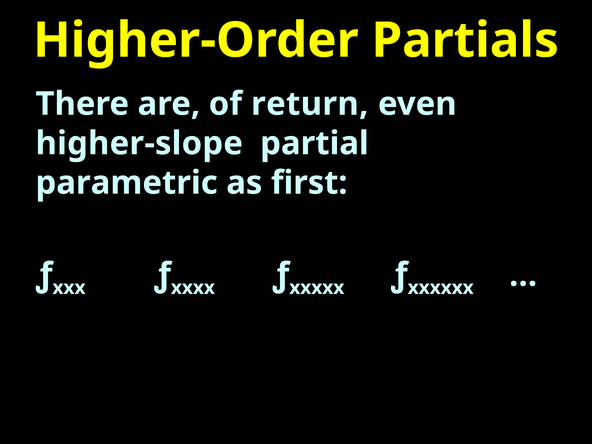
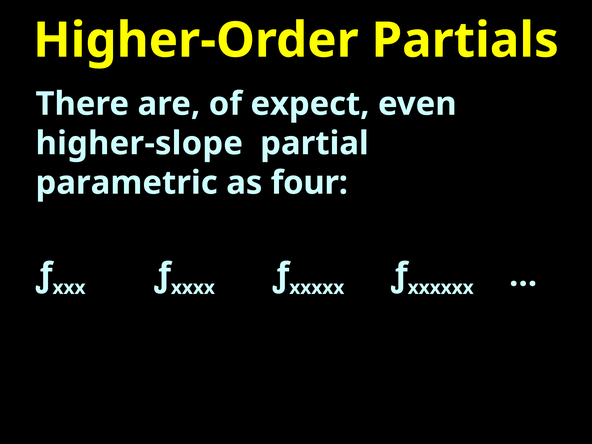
return: return -> expect (310, 104)
first: first -> four (309, 183)
